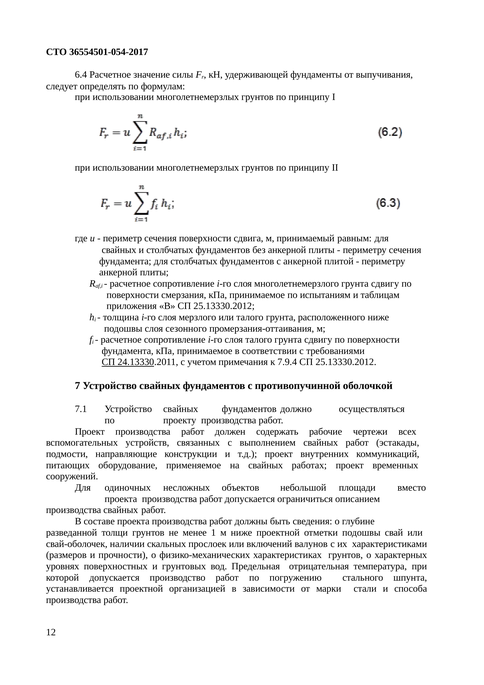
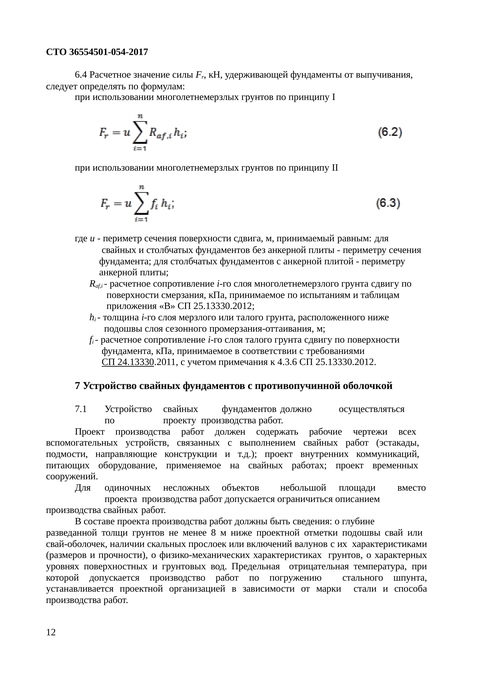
7.9.4: 7.9.4 -> 4.3.6 (287, 362)
1: 1 -> 8 (213, 533)
